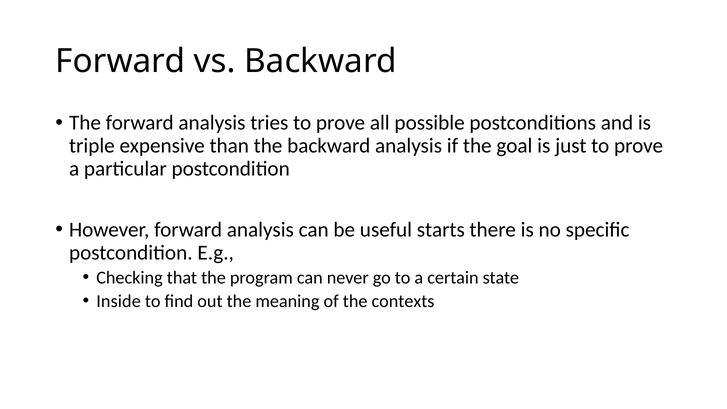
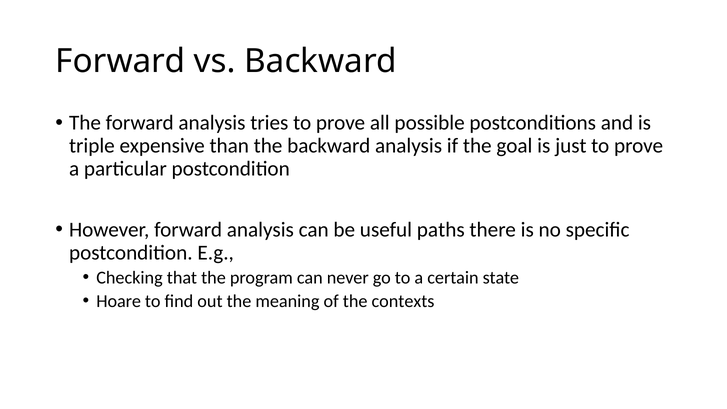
starts: starts -> paths (441, 230)
Inside: Inside -> Hoare (119, 301)
